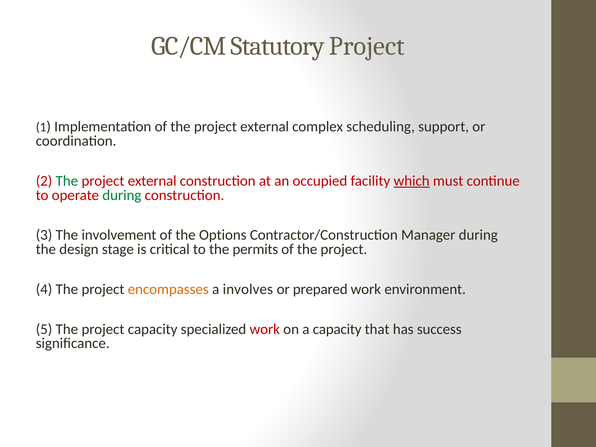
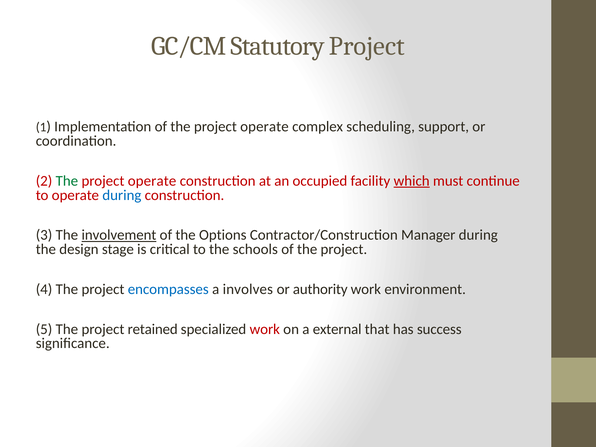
of the project external: external -> operate (264, 127)
external: external -> operate (152, 181)
during colour: green -> blue (122, 195)
involvement underline: none -> present (119, 235)
permits: permits -> schools (255, 249)
encompasses colour: orange -> blue (168, 289)
prepared: prepared -> authority (320, 289)
project capacity: capacity -> retained (153, 329)
a capacity: capacity -> external (337, 329)
